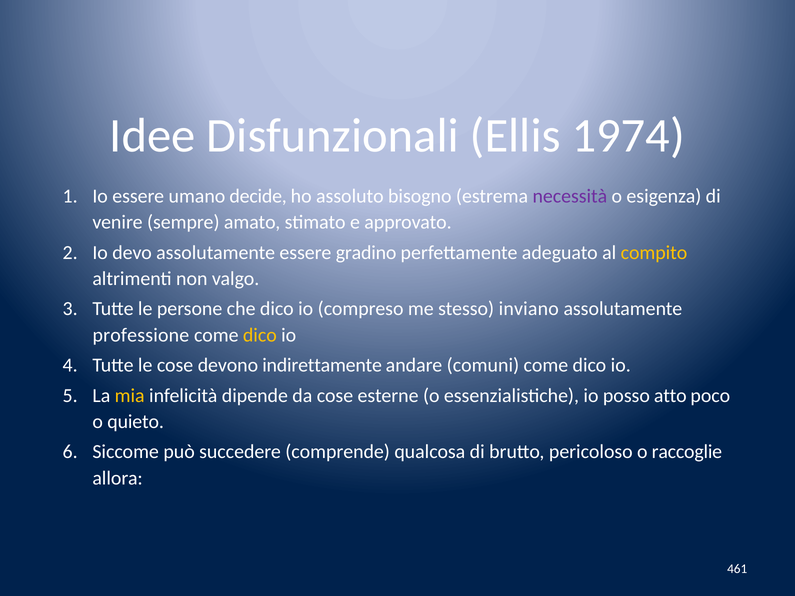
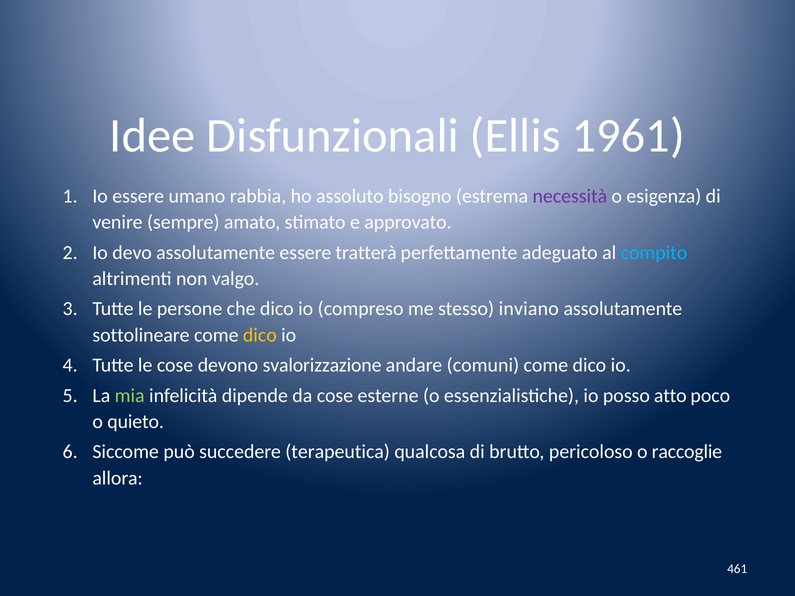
1974: 1974 -> 1961 (628, 136)
decide: decide -> rabbia (258, 196)
gradino: gradino -> tratterà (366, 253)
compito colour: yellow -> light blue (654, 253)
professione: professione -> sottolineare (141, 335)
indirettamente: indirettamente -> svalorizzazione (322, 365)
mia colour: yellow -> light green (130, 396)
comprende: comprende -> terapeutica (338, 452)
